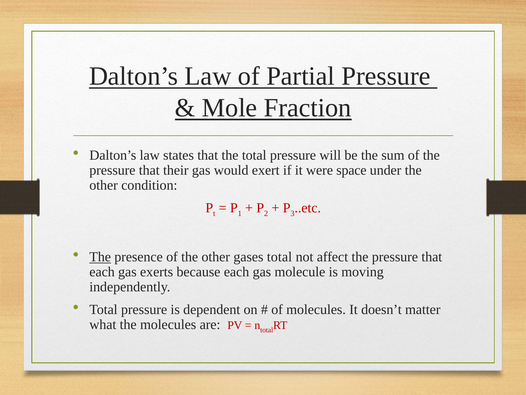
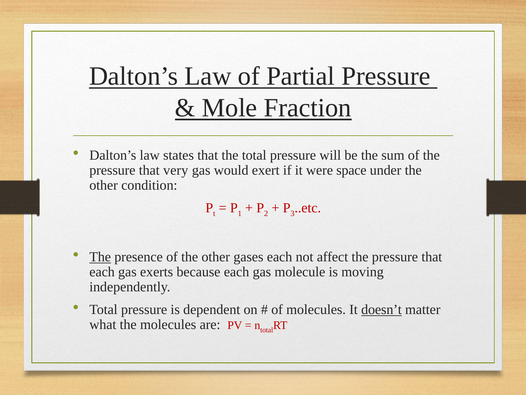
their: their -> very (176, 170)
gases total: total -> each (280, 257)
doesn’t underline: none -> present (381, 309)
